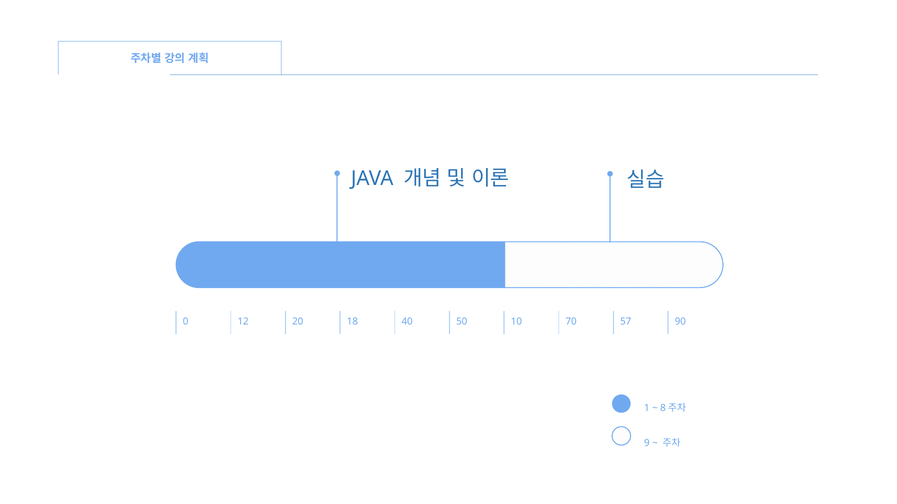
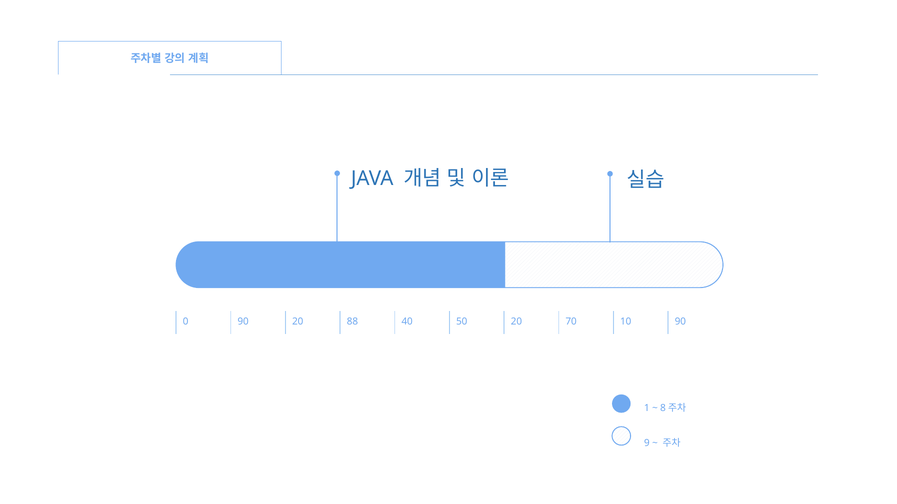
0 12: 12 -> 90 (243, 322)
18: 18 -> 88 (352, 322)
50 10: 10 -> 20 (516, 322)
57: 57 -> 10 (626, 322)
